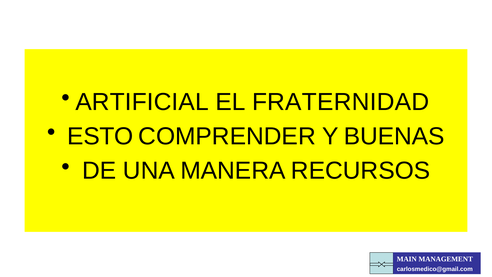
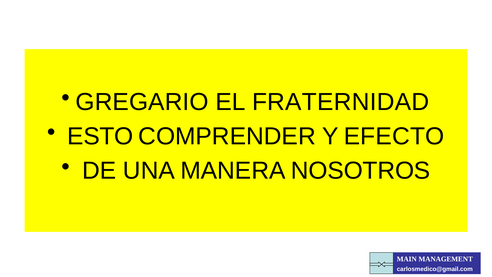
ARTIFICIAL: ARTIFICIAL -> GREGARIO (142, 102)
BUENAS: BUENAS -> EFECTO (394, 136)
RECURSOS: RECURSOS -> NOSOTROS (361, 171)
